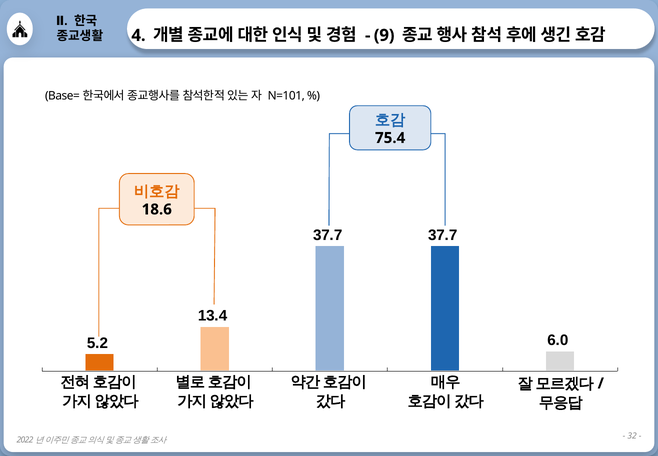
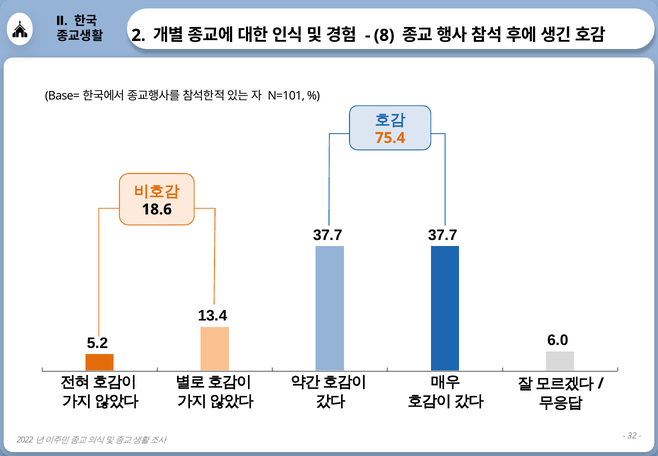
4: 4 -> 2 (138, 35)
9: 9 -> 8 (384, 35)
75.4 colour: black -> orange (390, 138)
